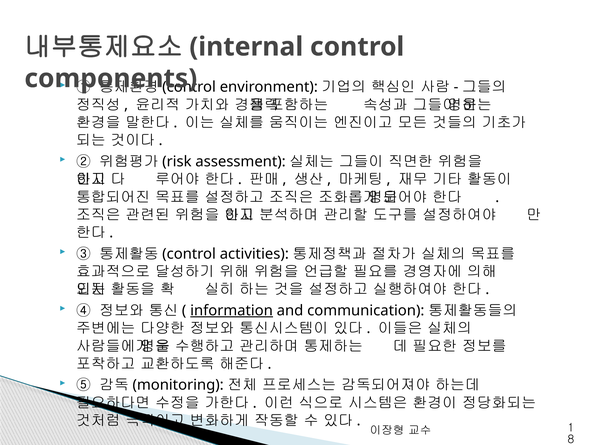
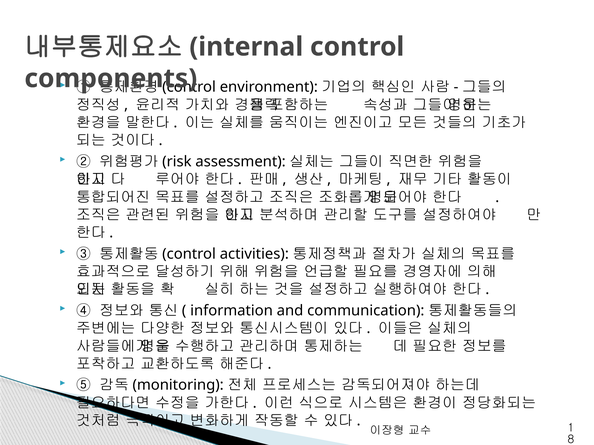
information underline: present -> none (232, 311)
